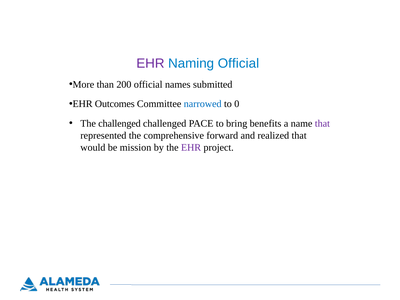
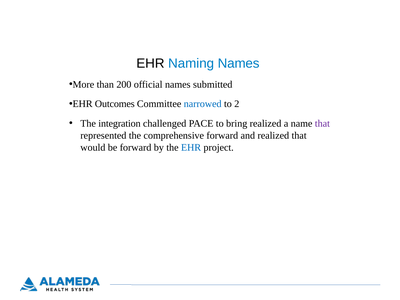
EHR colour: purple -> black (150, 64)
Naming Official: Official -> Names (239, 64)
0: 0 -> 2 (237, 104)
The challenged: challenged -> integration (120, 123)
bring benefits: benefits -> realized (266, 123)
be mission: mission -> forward (136, 147)
EHR colour: purple -> blue (191, 147)
